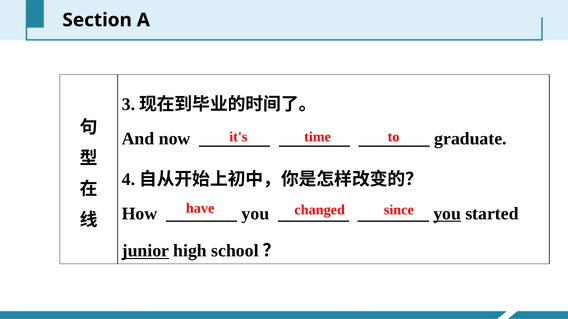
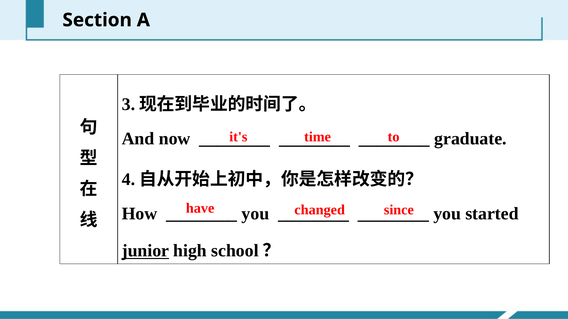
you underline: present -> none (447, 214)
